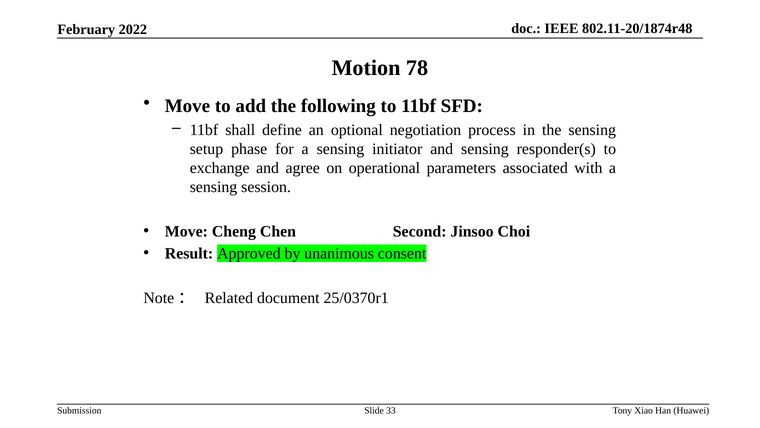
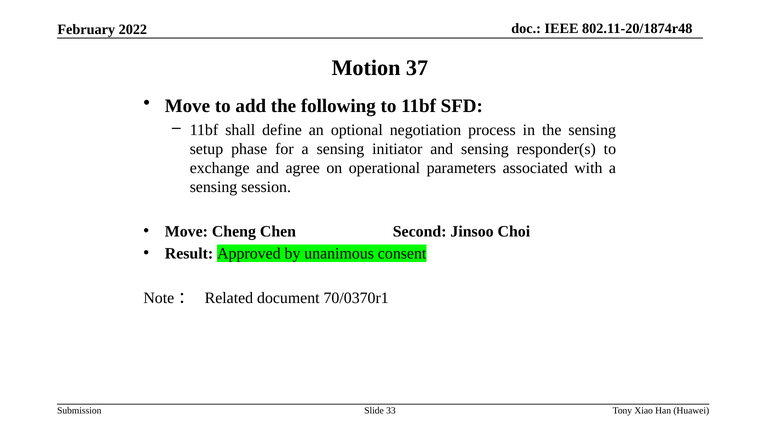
78: 78 -> 37 (417, 68)
25/0370r1: 25/0370r1 -> 70/0370r1 (356, 298)
